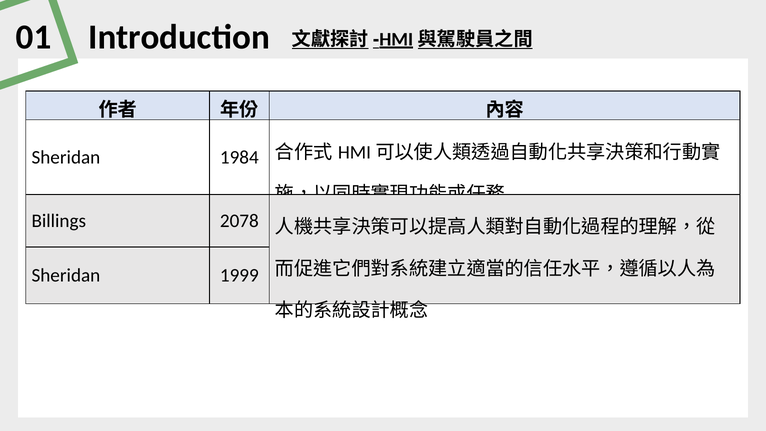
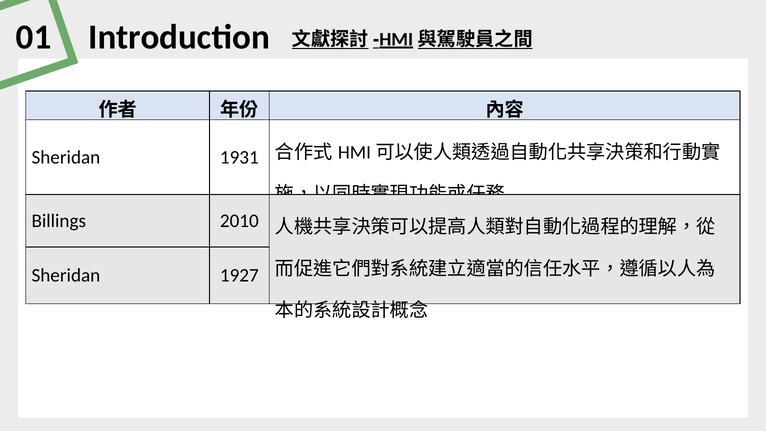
1984: 1984 -> 1931 (239, 157)
2078: 2078 -> 2010 (239, 221)
1999: 1999 -> 1927 (239, 275)
